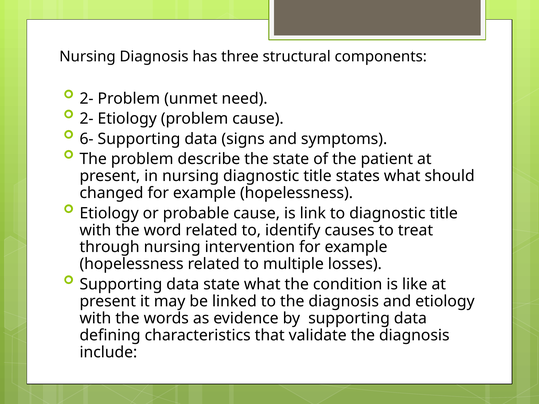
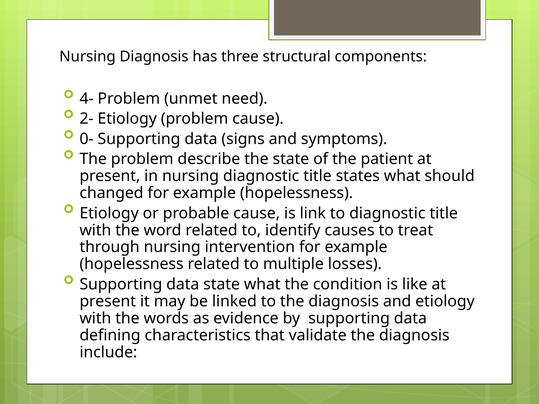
2-: 2- -> 4- (87, 99)
6-: 6- -> 0- (87, 139)
